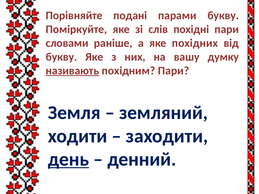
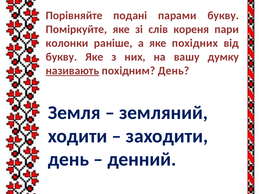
похідні: похідні -> кореня (191, 29)
словами: словами -> колонки (67, 43)
похідним Пари: Пари -> День (174, 71)
день underline: present -> none (68, 160)
